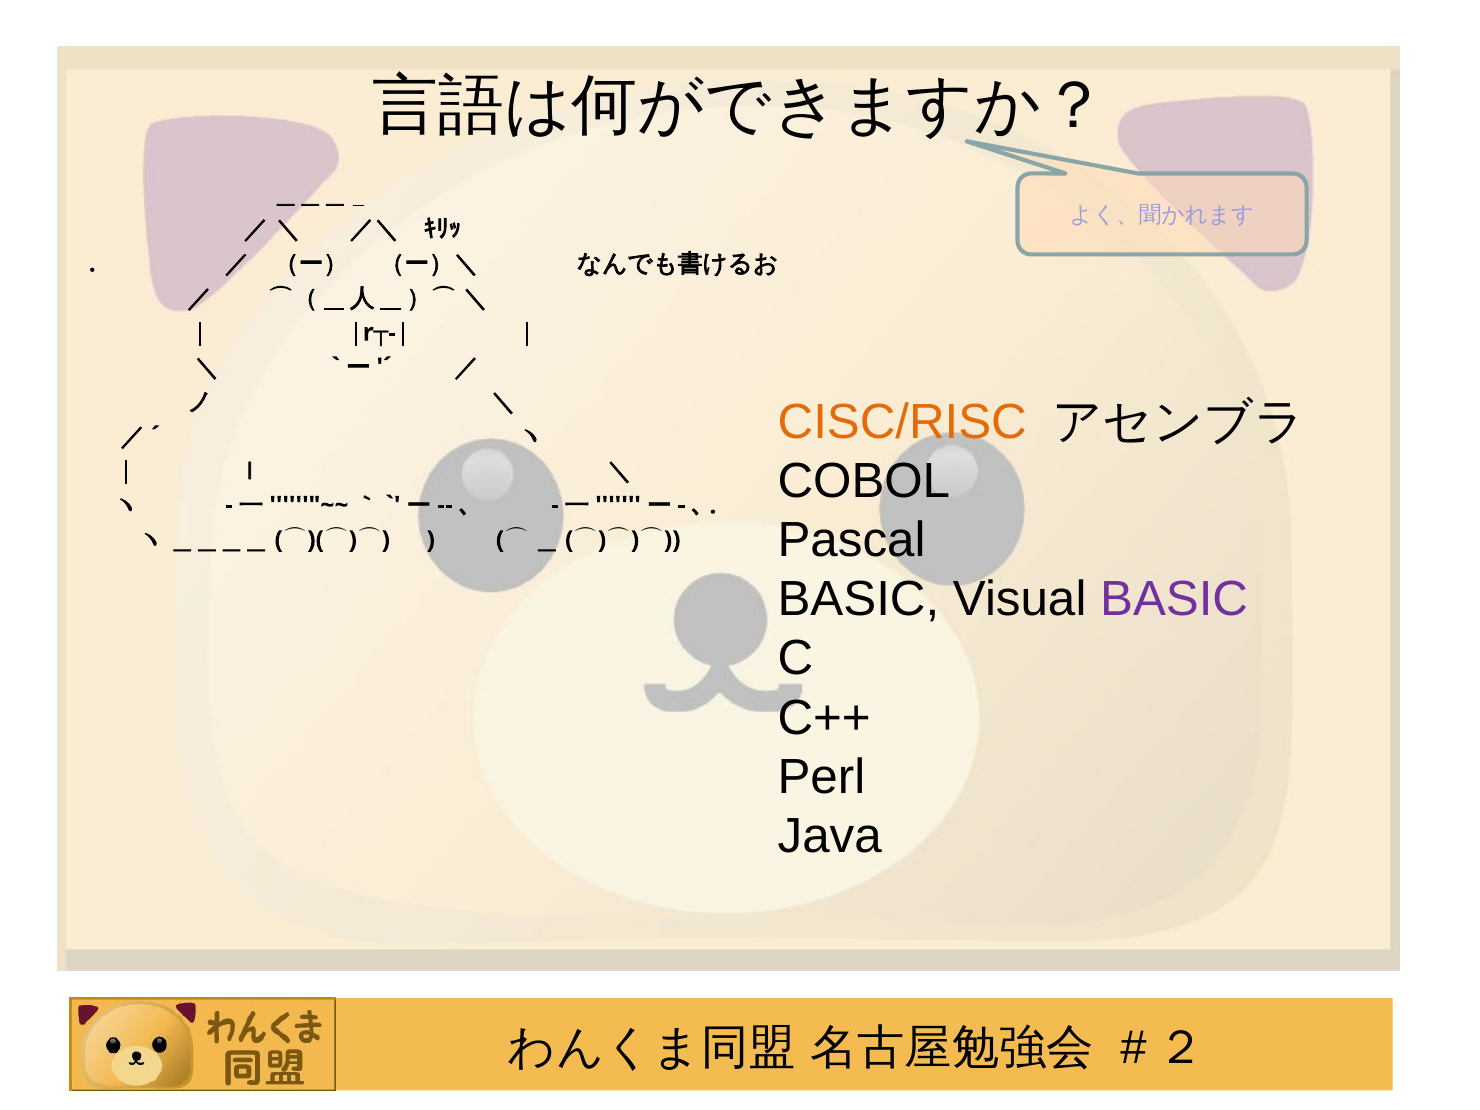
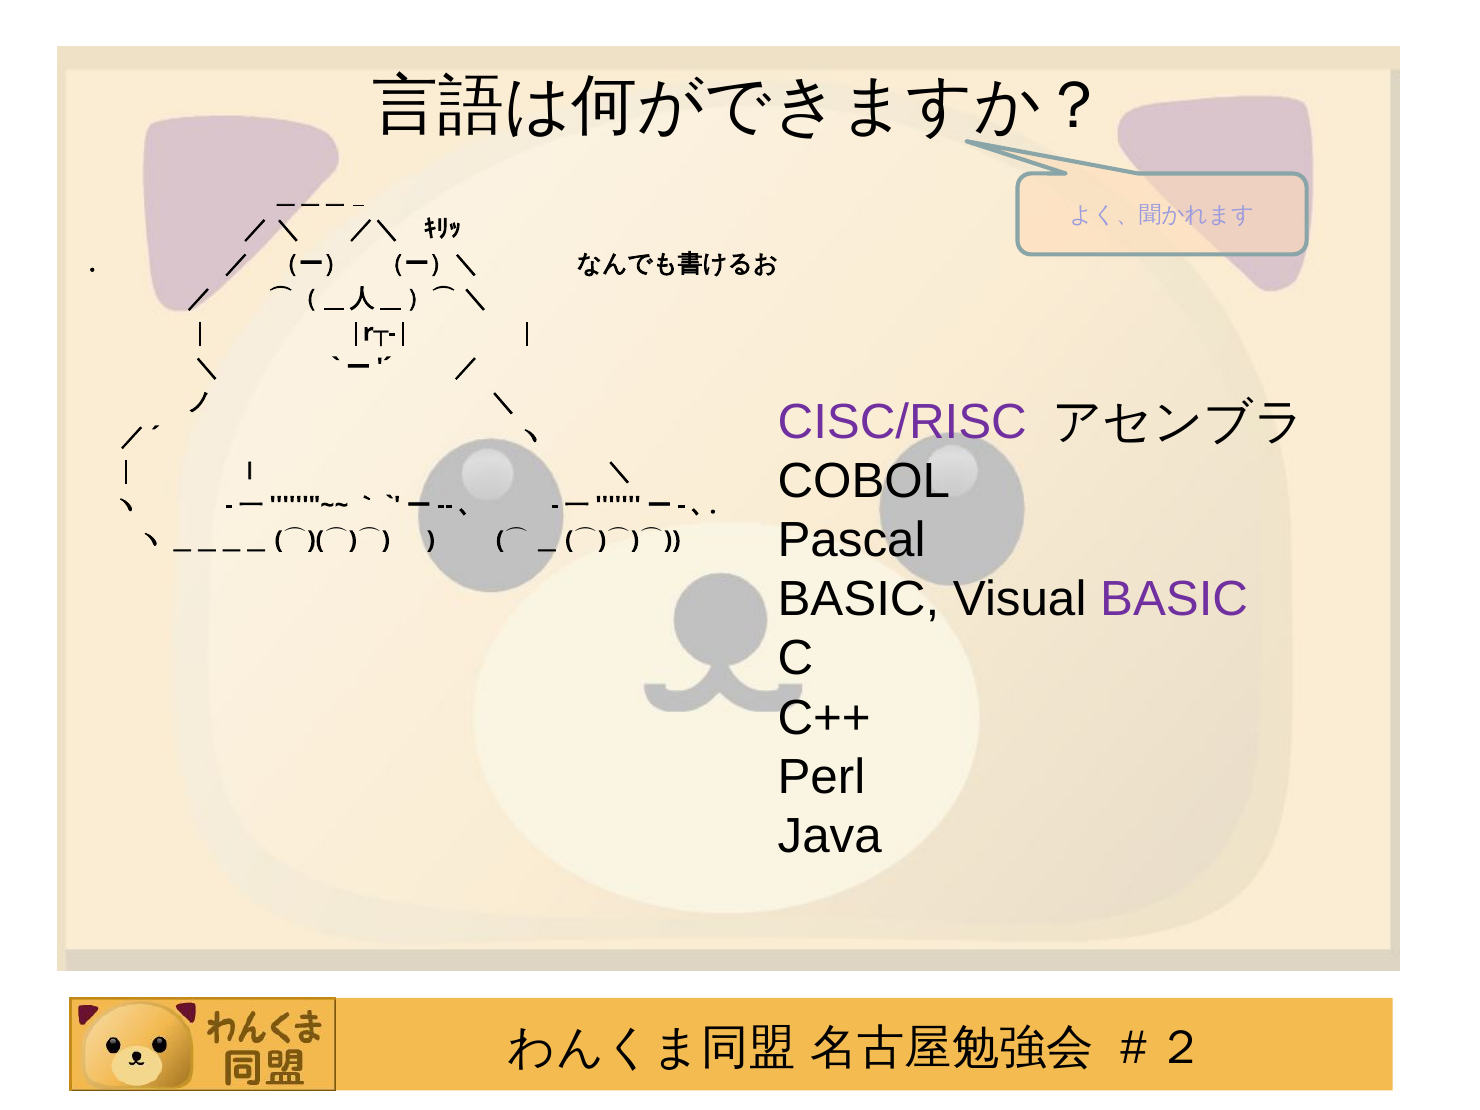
CISC/RISC colour: orange -> purple (902, 422)
